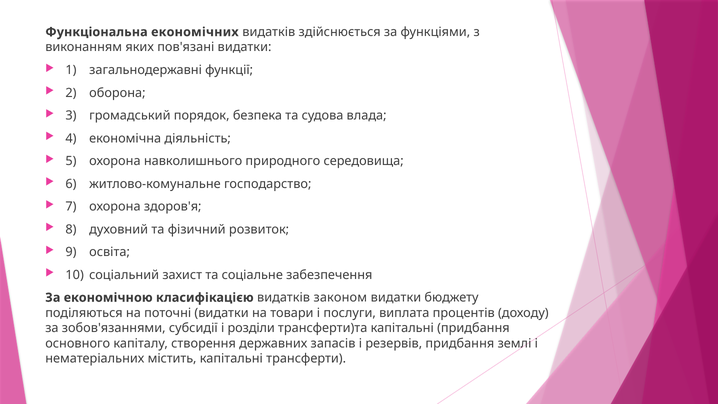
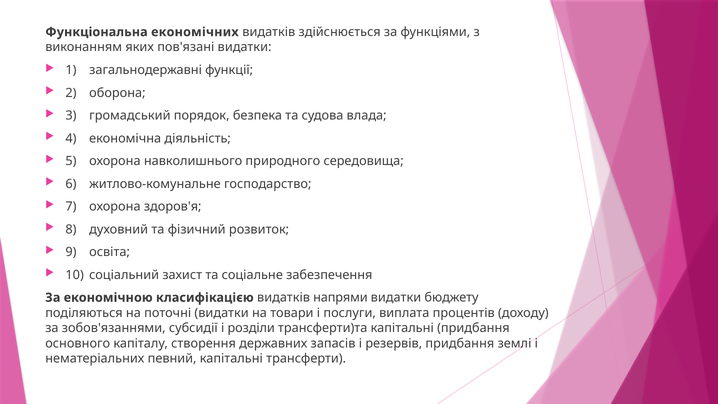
законом: законом -> напрями (340, 298)
містить: містить -> певний (172, 359)
